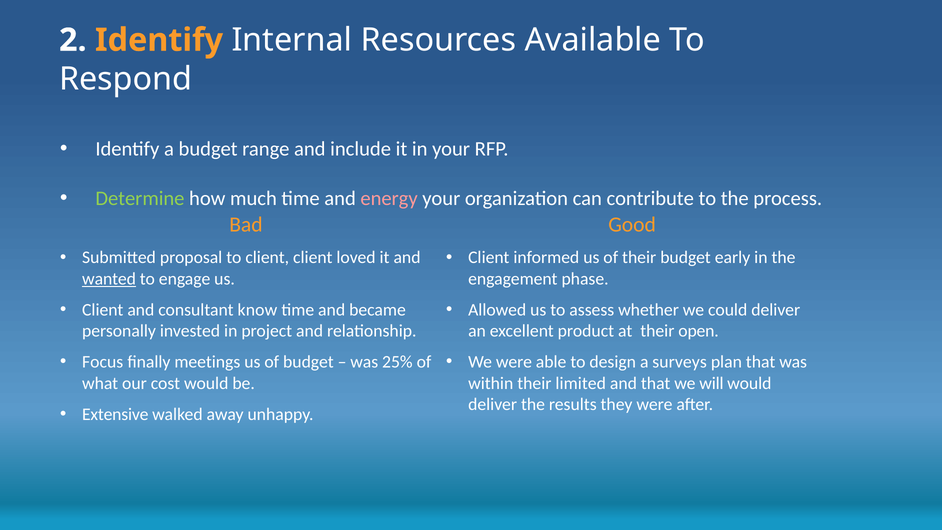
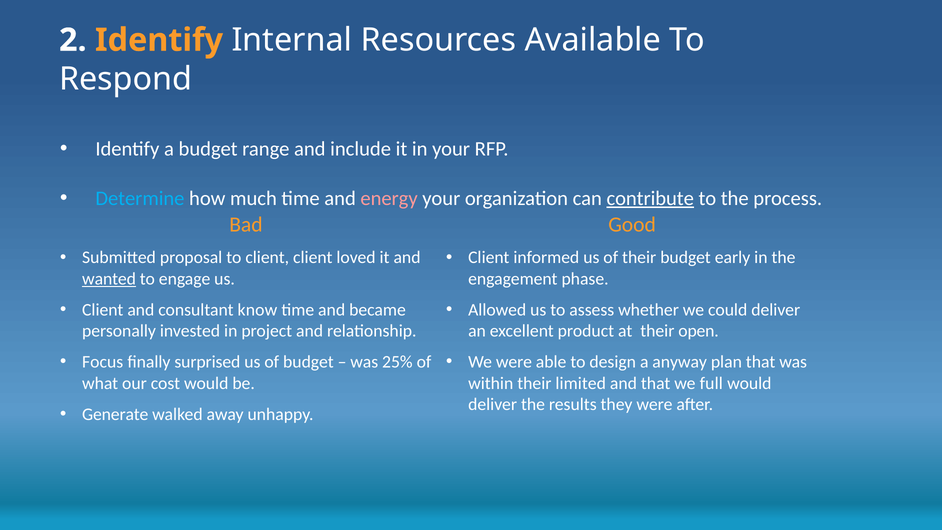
Determine colour: light green -> light blue (140, 198)
contribute underline: none -> present (650, 198)
meetings: meetings -> surprised (207, 362)
surveys: surveys -> anyway (680, 362)
will: will -> full (711, 383)
Extensive: Extensive -> Generate (115, 414)
